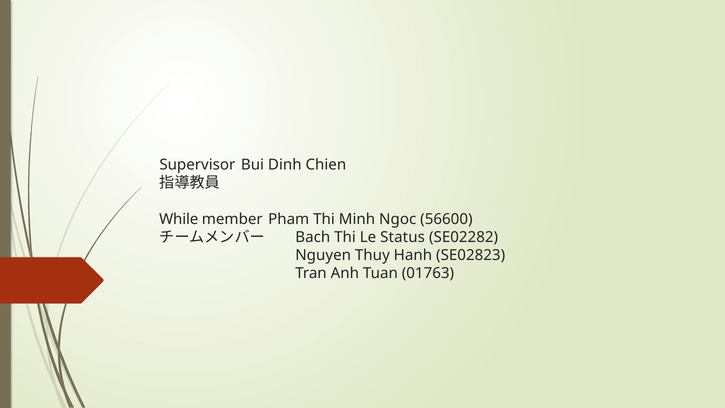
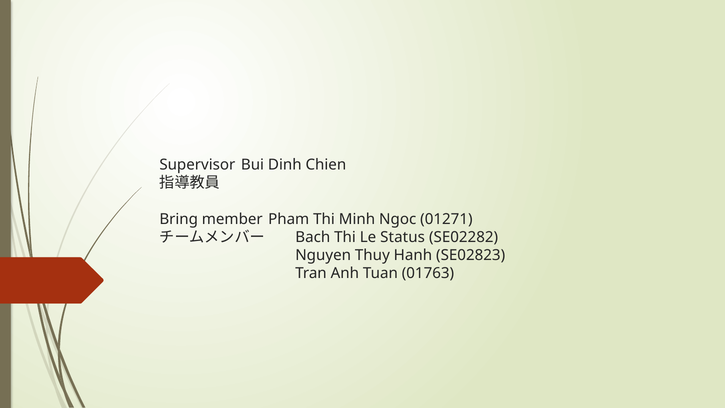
While: While -> Bring (179, 219)
56600: 56600 -> 01271 (446, 219)
